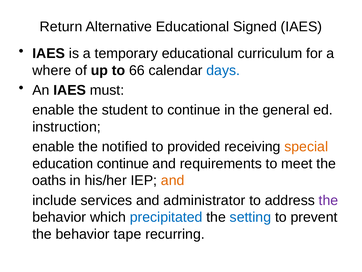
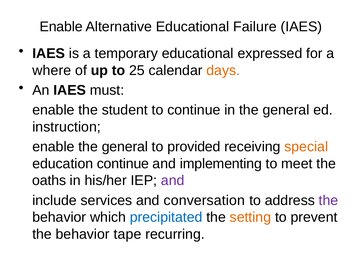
Return: Return -> Enable (61, 27)
Signed: Signed -> Failure (255, 27)
curriculum: curriculum -> expressed (270, 53)
66: 66 -> 25 (137, 70)
days colour: blue -> orange (223, 70)
enable the notified: notified -> general (125, 146)
requirements: requirements -> implementing (221, 163)
and colour: orange -> purple (173, 180)
administrator: administrator -> conversation (204, 200)
setting colour: blue -> orange (250, 217)
